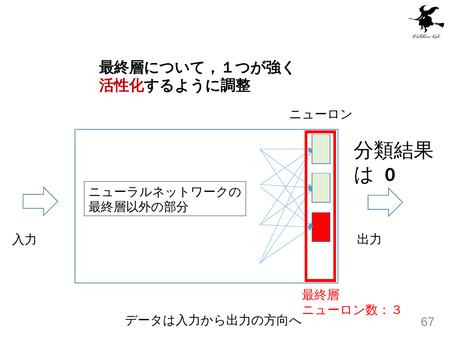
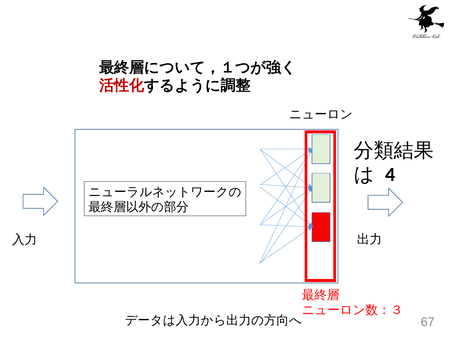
0: 0 -> 4 (390, 174)
